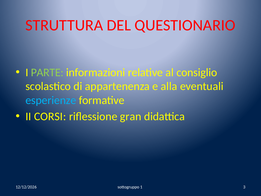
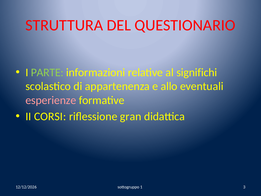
consiglio: consiglio -> significhi (197, 72)
alla: alla -> allo (169, 86)
esperienze colour: light blue -> pink (51, 100)
